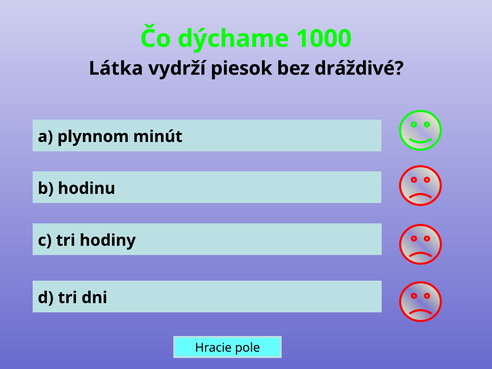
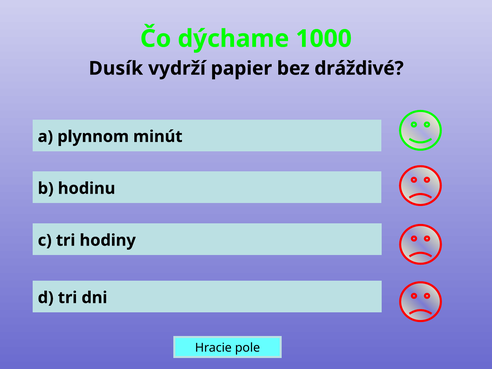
Látka: Látka -> Dusík (116, 68)
piesok: piesok -> papier (241, 68)
